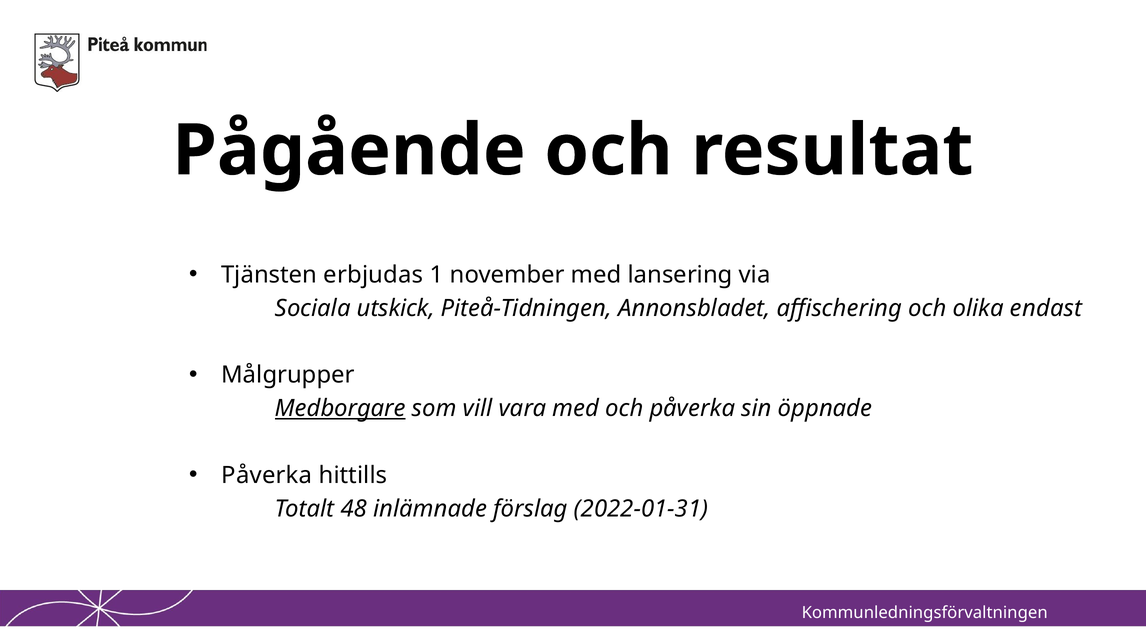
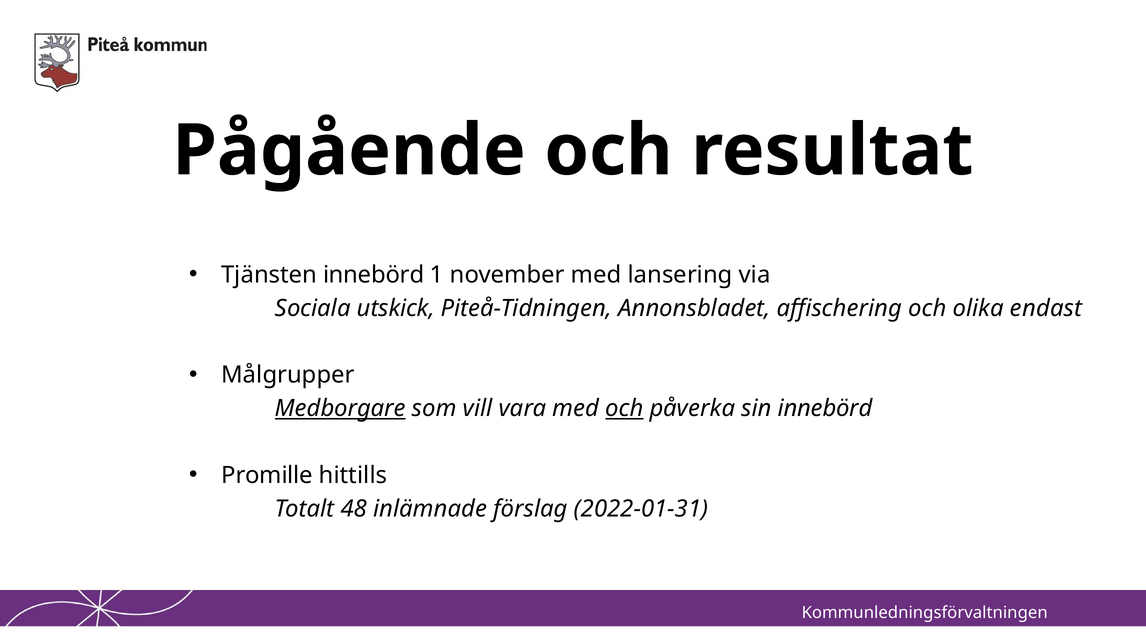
Tjänsten erbjudas: erbjudas -> innebörd (374, 275)
och underline: none -> present (624, 409)
sin öppnade: öppnade -> innebörd (825, 409)
Påverka: Påverka -> Promille (267, 476)
